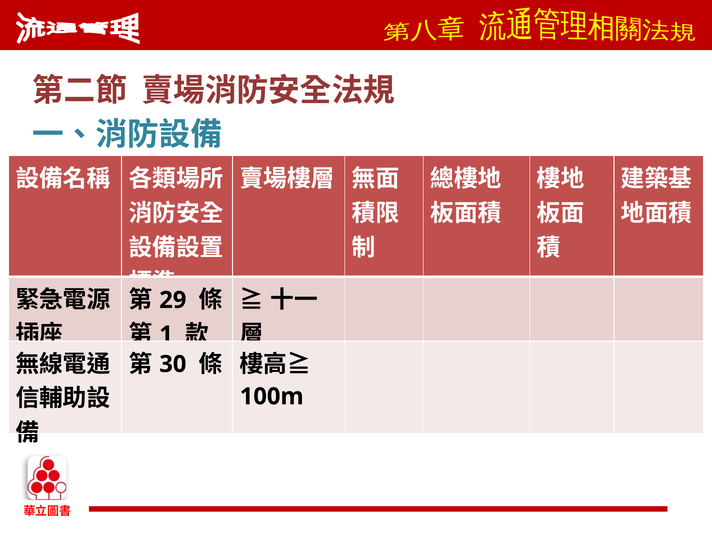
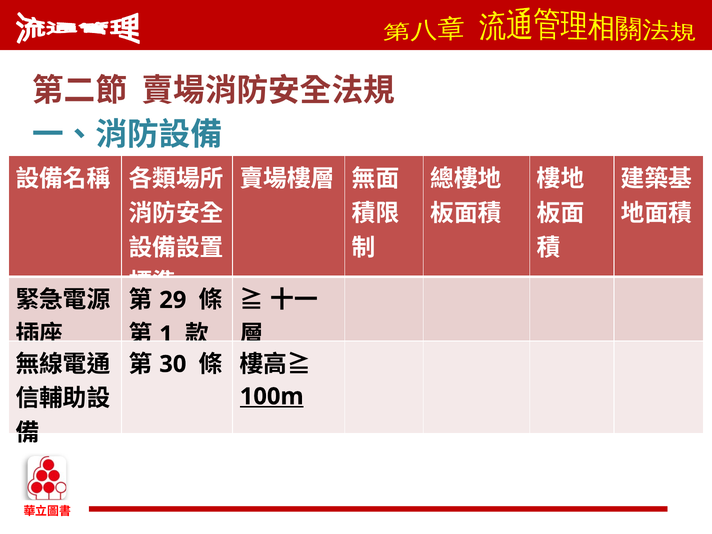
100m underline: none -> present (272, 396)
